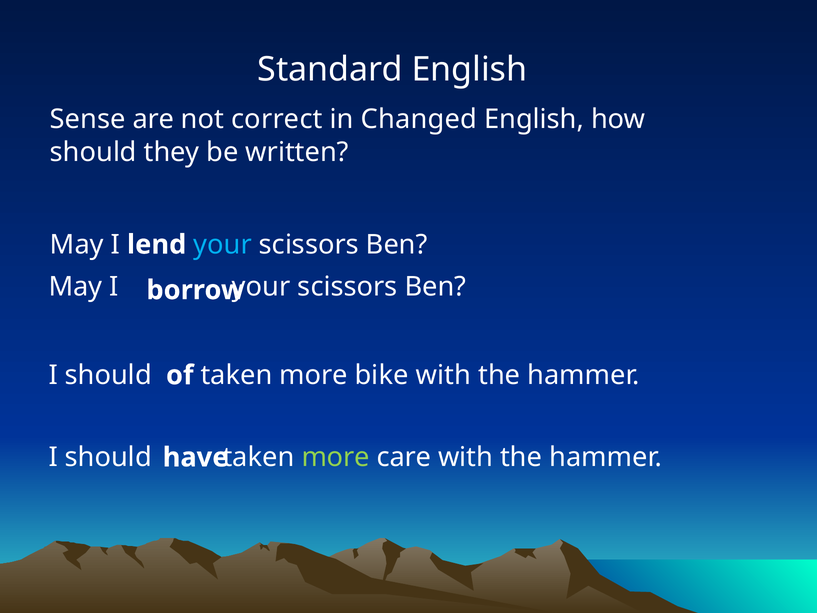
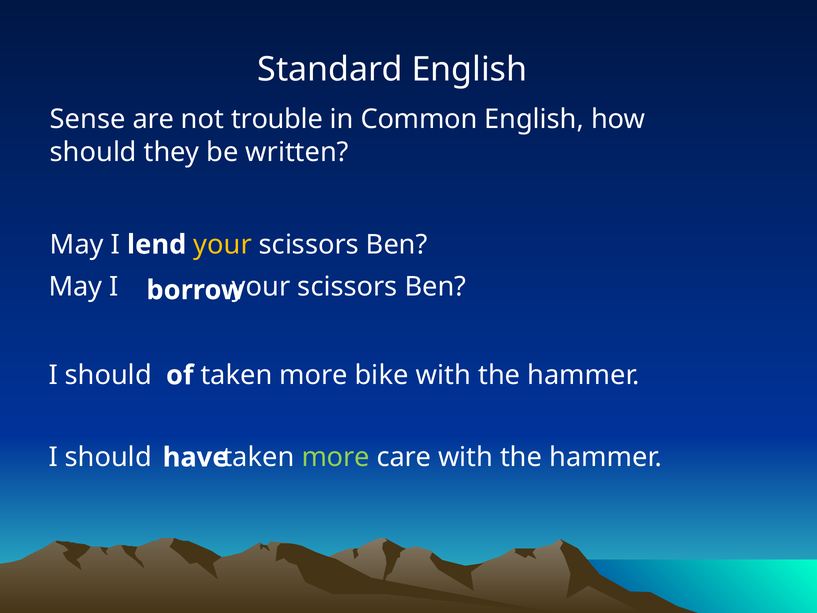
correct: correct -> trouble (277, 119)
Changed: Changed -> Common (419, 119)
your colour: light blue -> yellow (223, 245)
